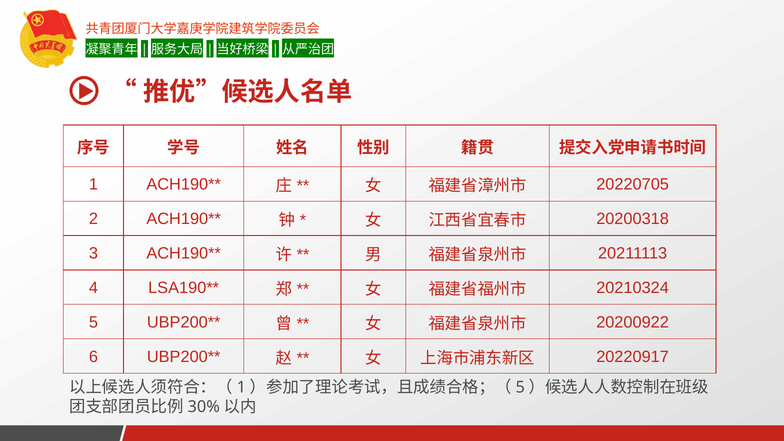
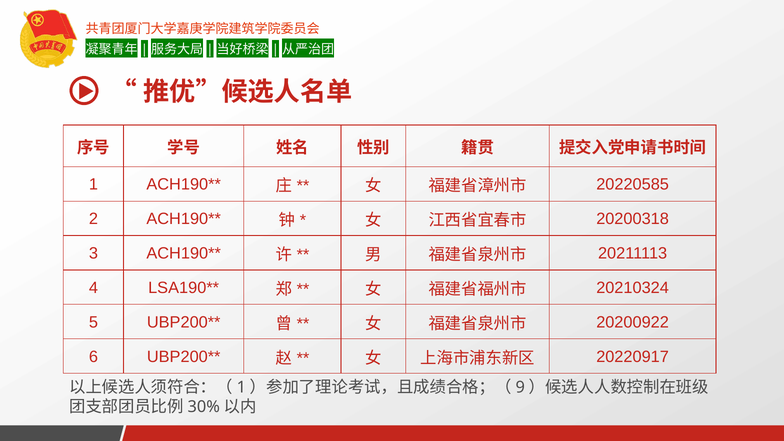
20220705: 20220705 -> 20220585 (633, 185)
5: 5 -> 9 (520, 387)
